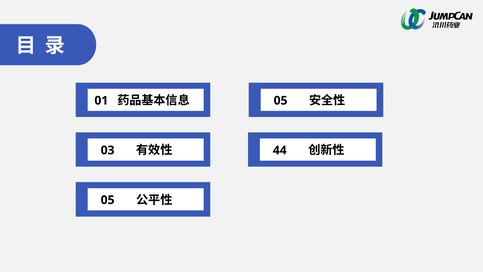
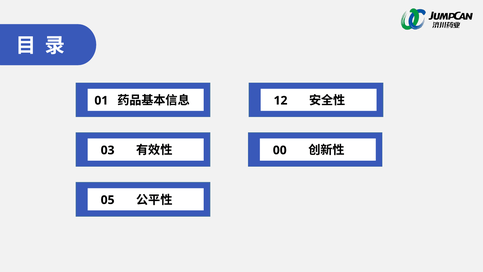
05: 05 -> 12 (281, 100)
44: 44 -> 00 (280, 150)
